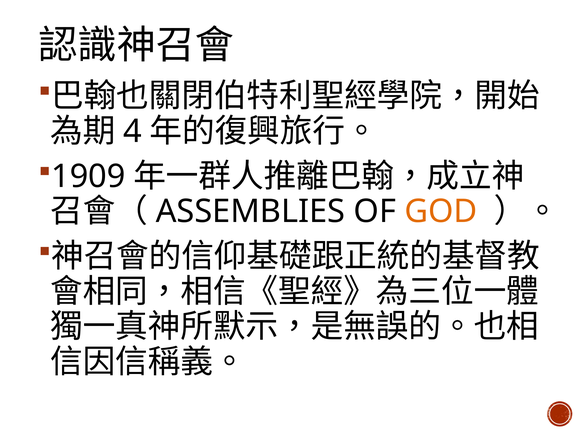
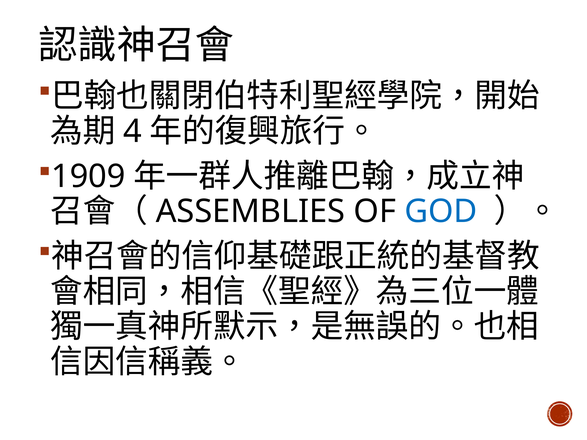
GOD colour: orange -> blue (441, 212)
